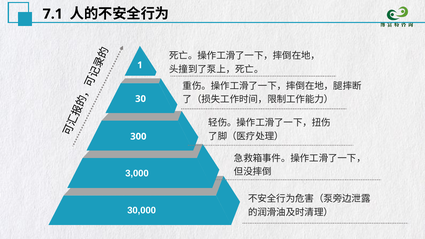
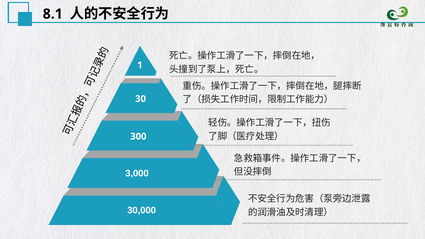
7.1: 7.1 -> 8.1 (53, 14)
